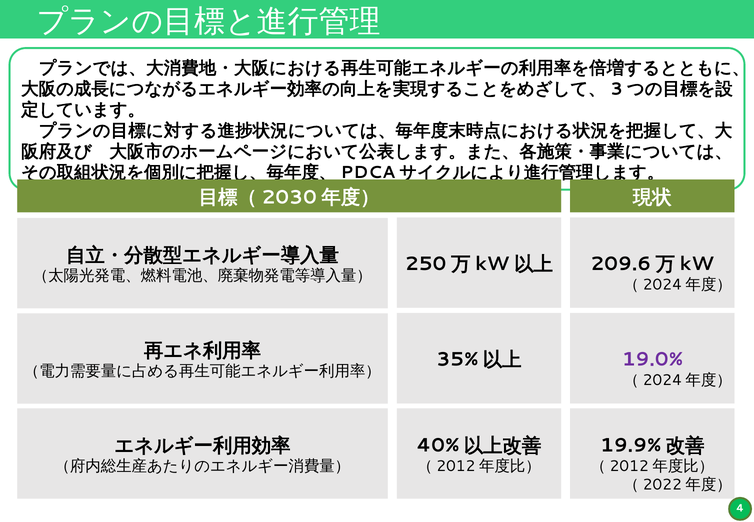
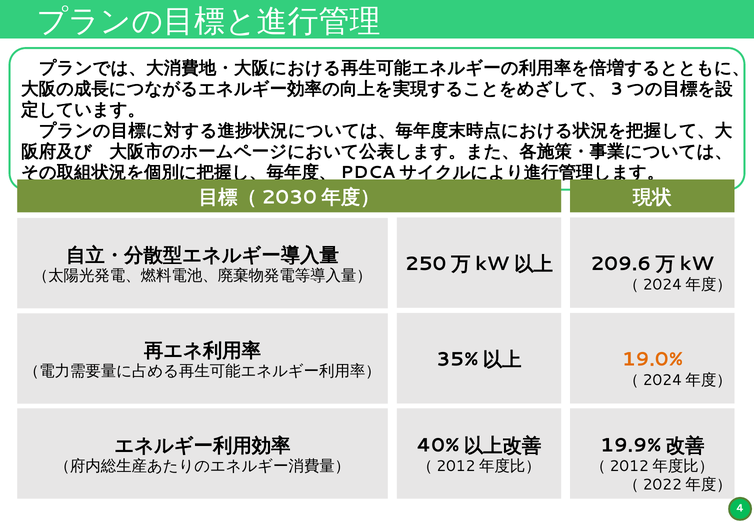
19.0% colour: purple -> orange (652, 360)
